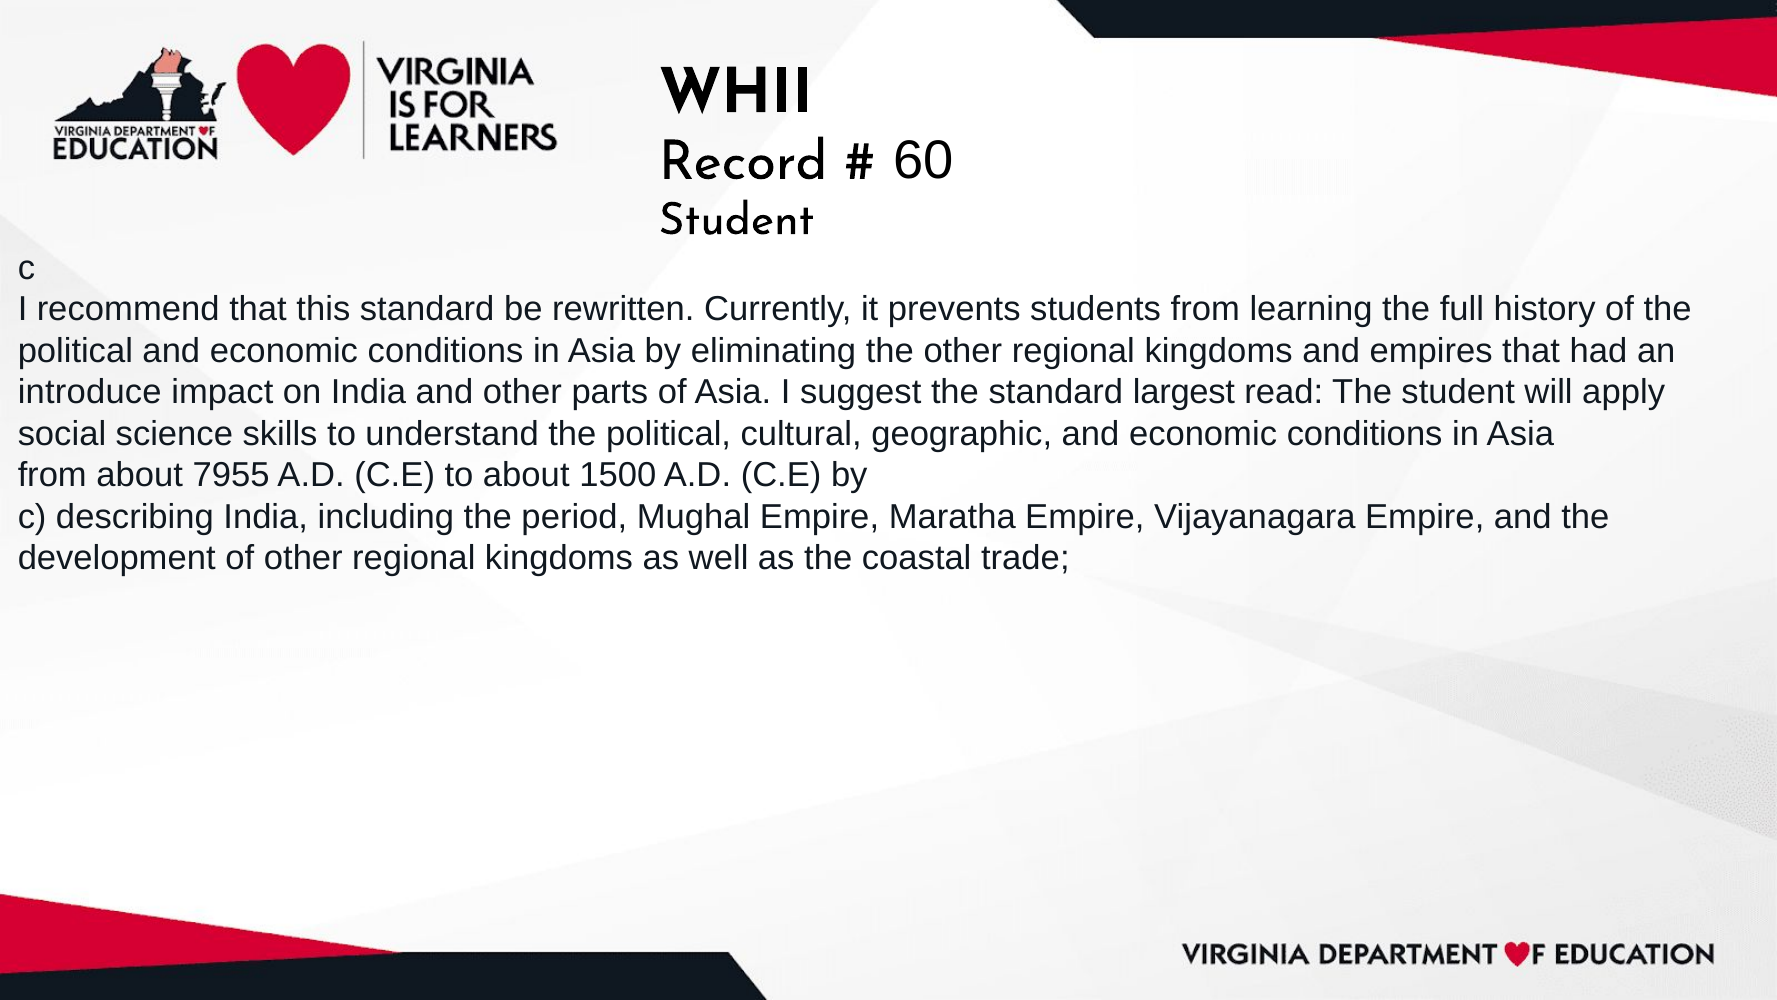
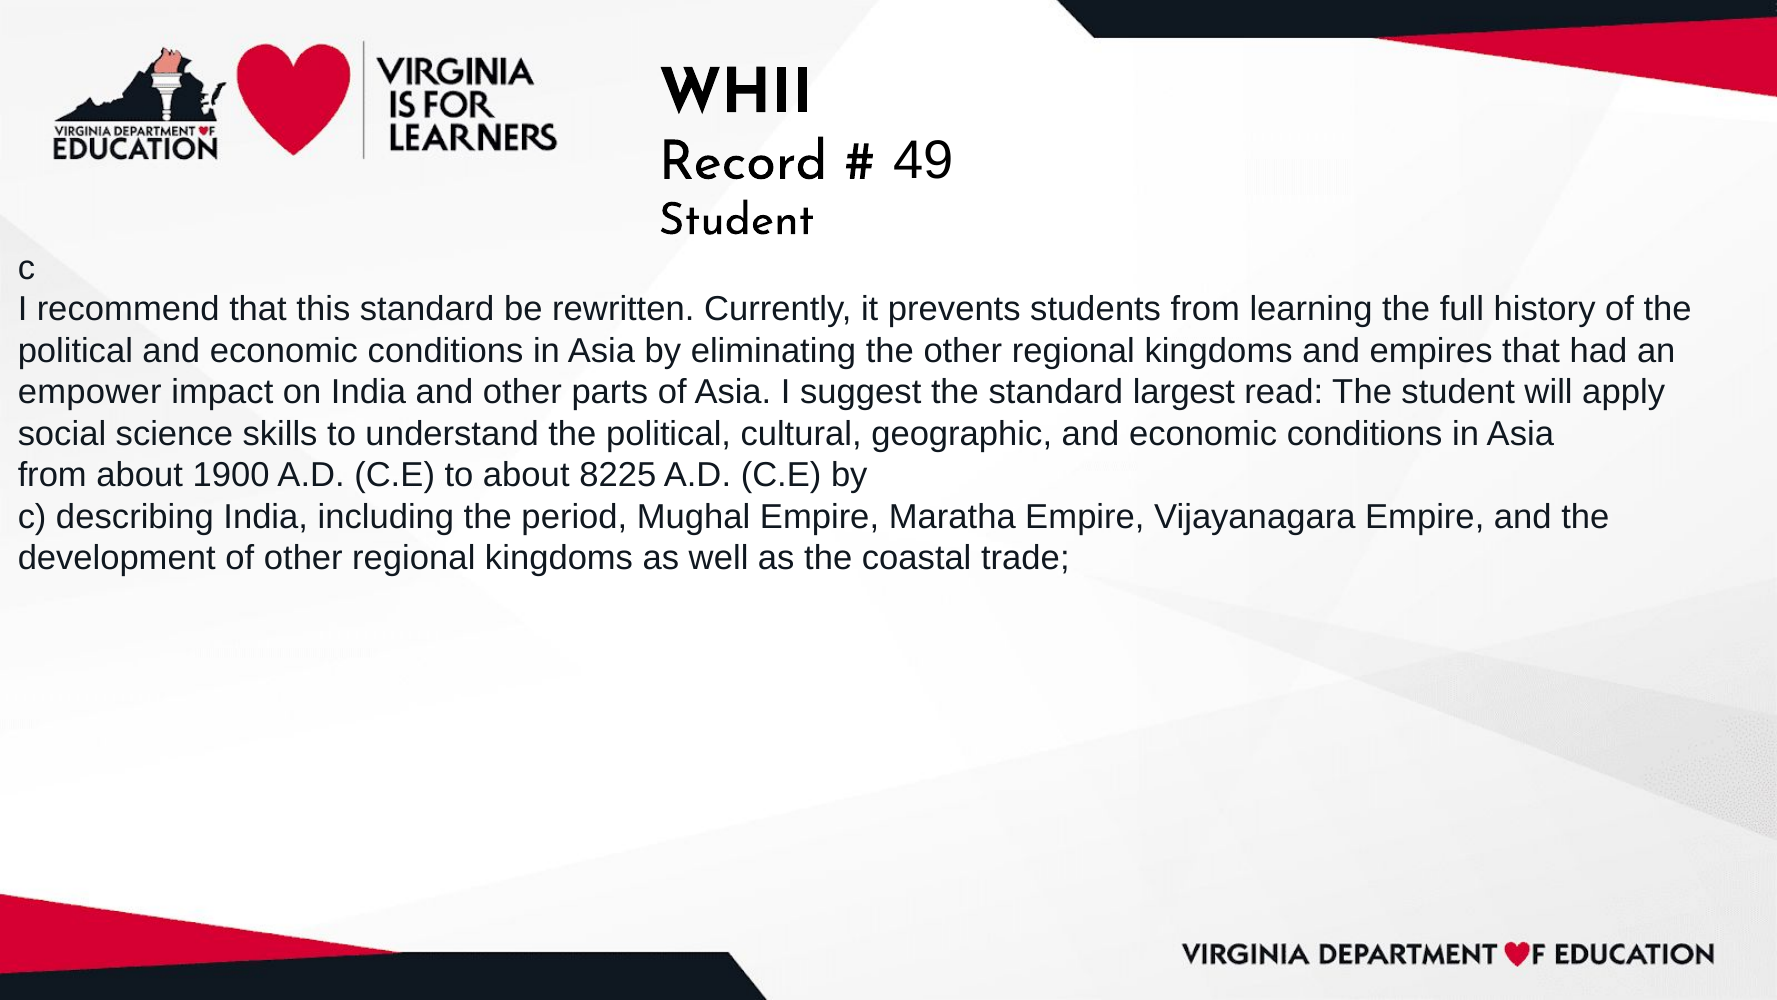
60: 60 -> 49 (923, 161)
introduce: introduce -> empower (90, 392)
7955: 7955 -> 1900 (231, 475)
1500: 1500 -> 8225 (618, 475)
